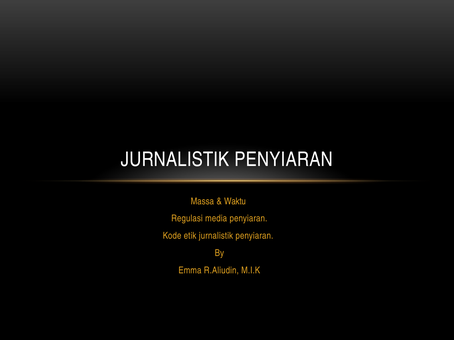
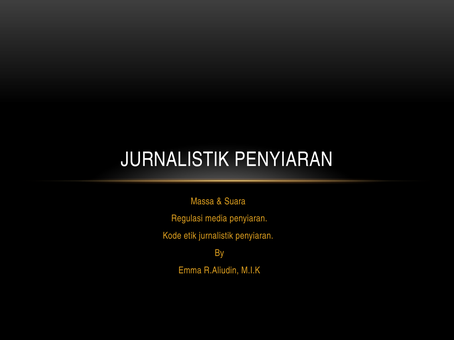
Waktu: Waktu -> Suara (235, 202)
